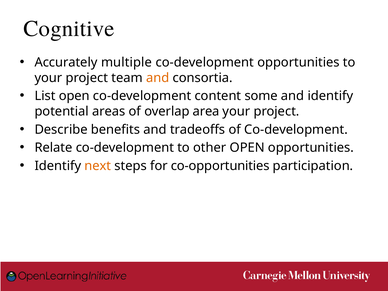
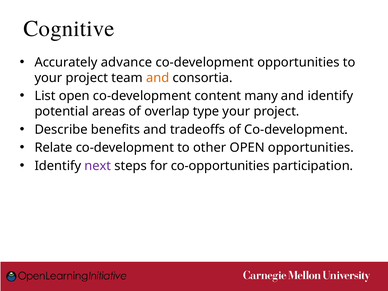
multiple: multiple -> advance (126, 62)
some: some -> many (261, 96)
area: area -> type (206, 111)
next colour: orange -> purple (98, 166)
